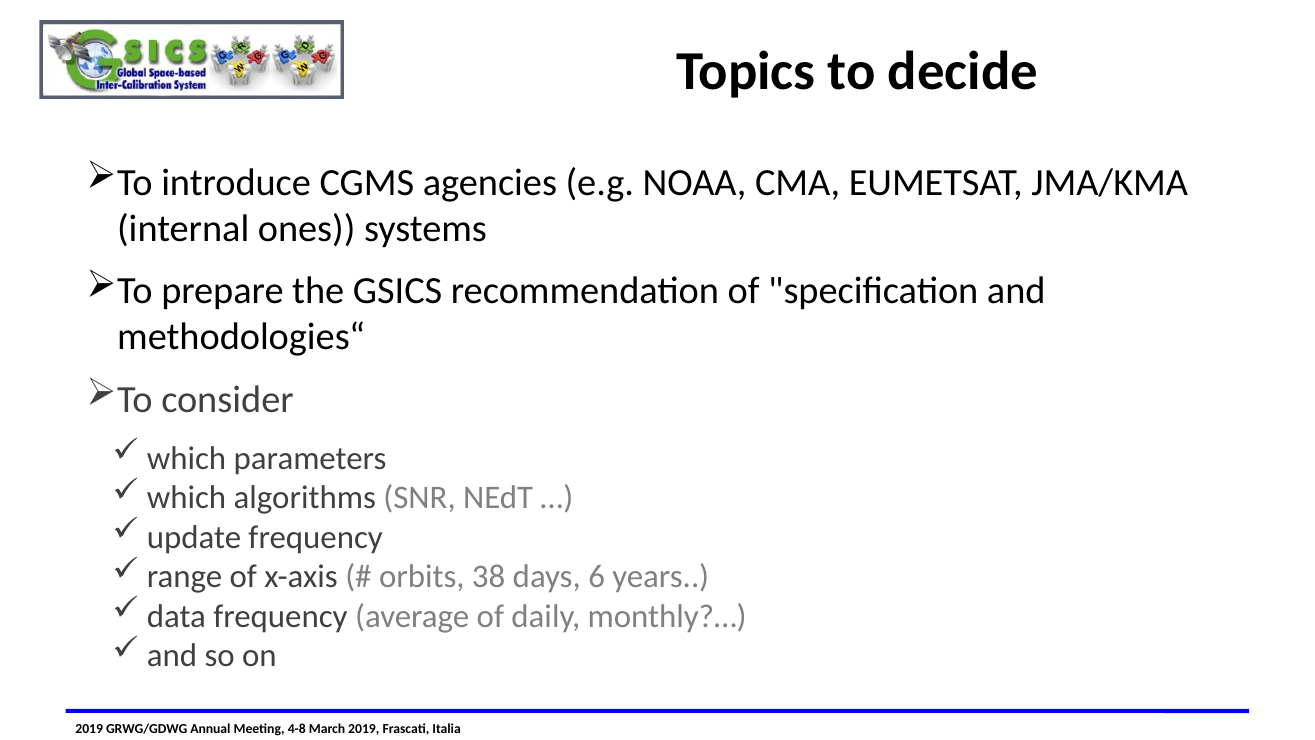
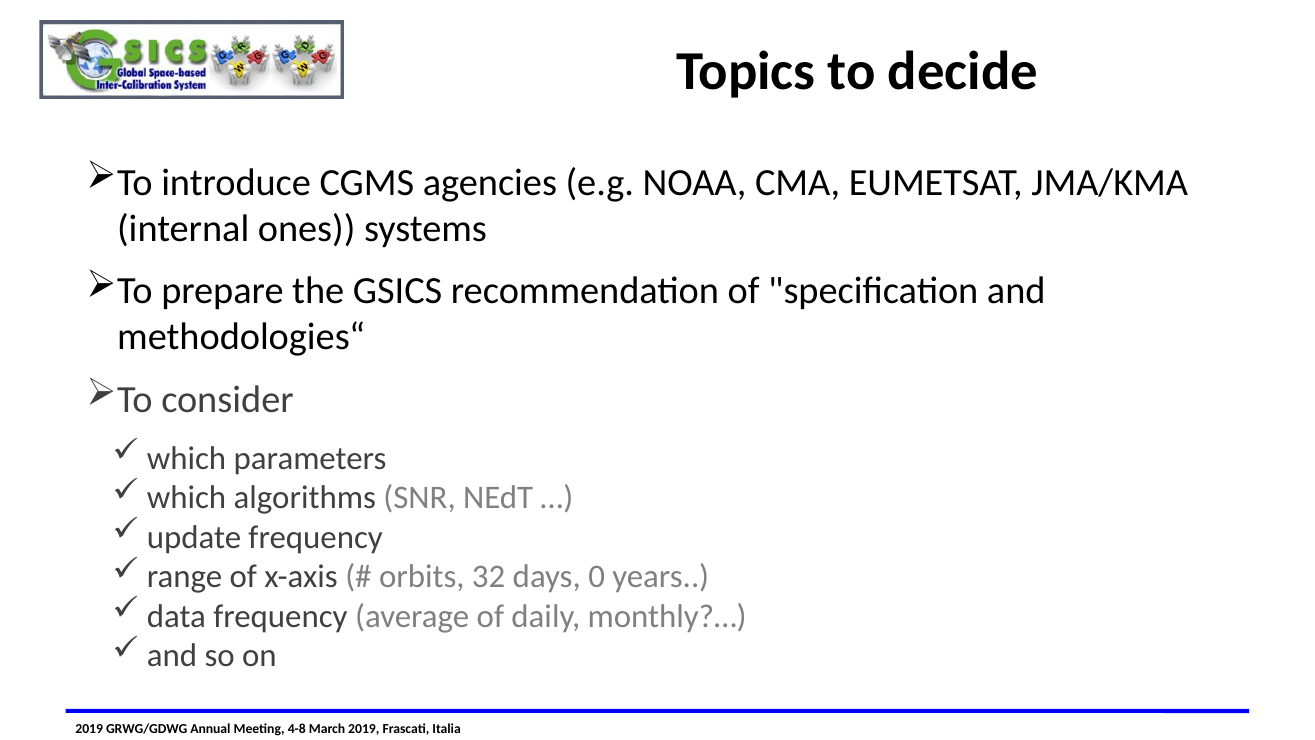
38: 38 -> 32 (489, 576)
6: 6 -> 0 (597, 576)
